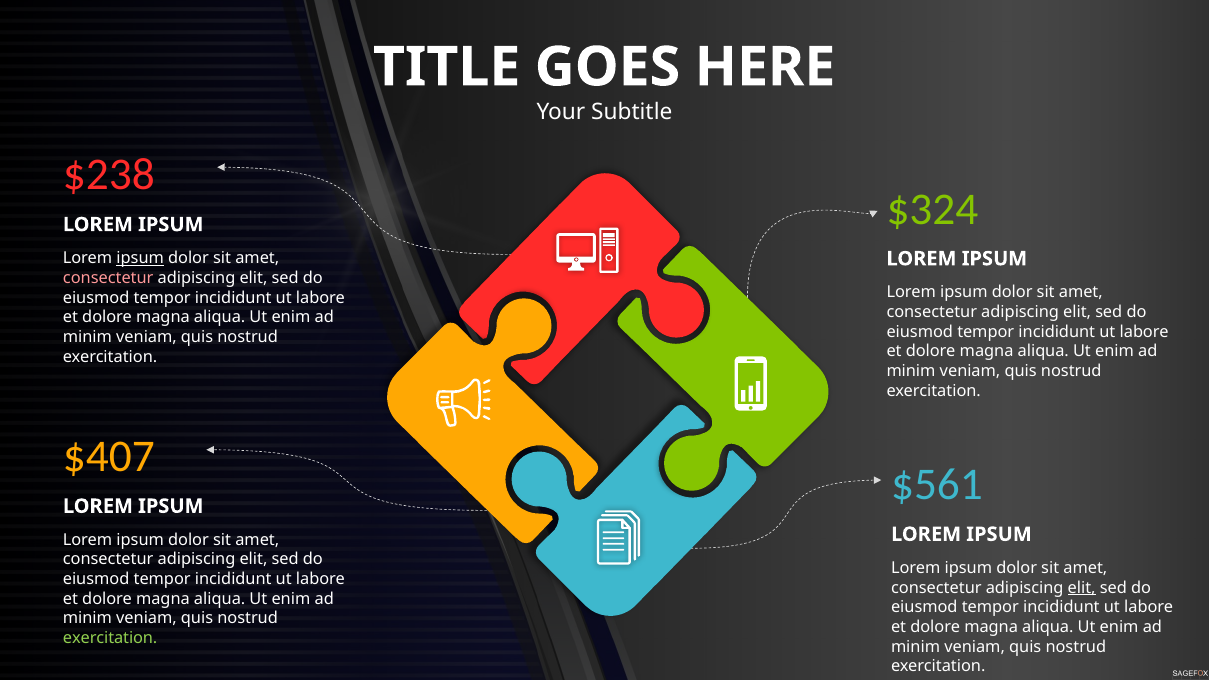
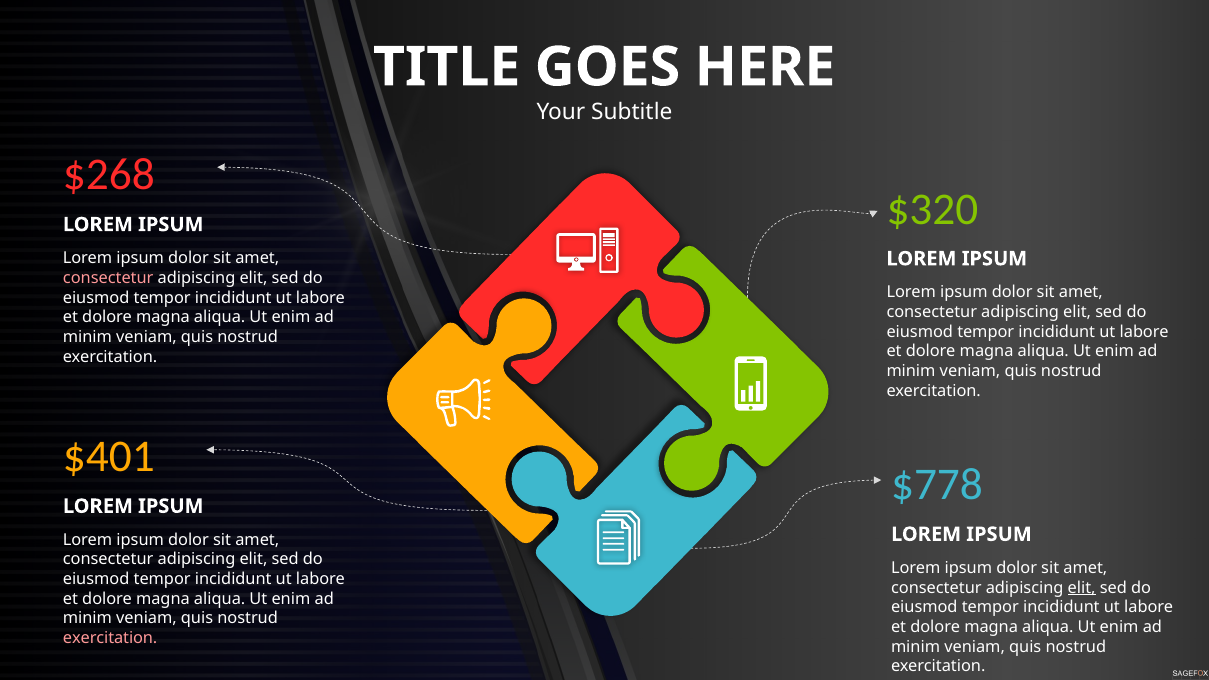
$238: $238 -> $268 (109, 175)
$324: $324 -> $320 (932, 209)
ipsum underline: present -> none (140, 258)
$407: $407 -> $401 (109, 457)
$561: $561 -> $778 (937, 485)
exercitation colour: light green -> pink (110, 638)
